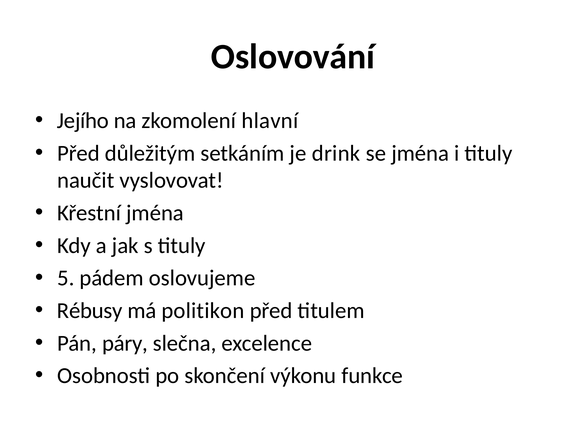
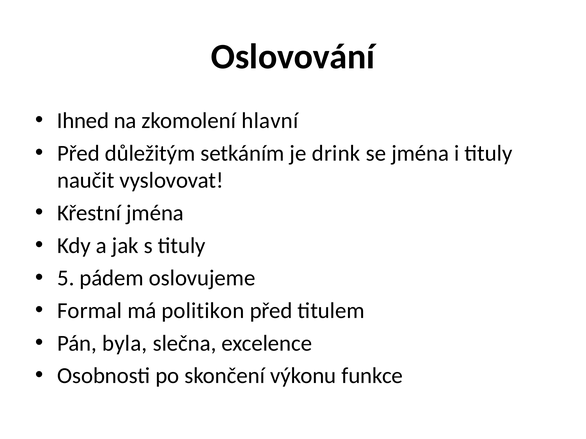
Jejího: Jejího -> Ihned (83, 121)
Rébusy: Rébusy -> Formal (90, 311)
páry: páry -> byla (125, 344)
